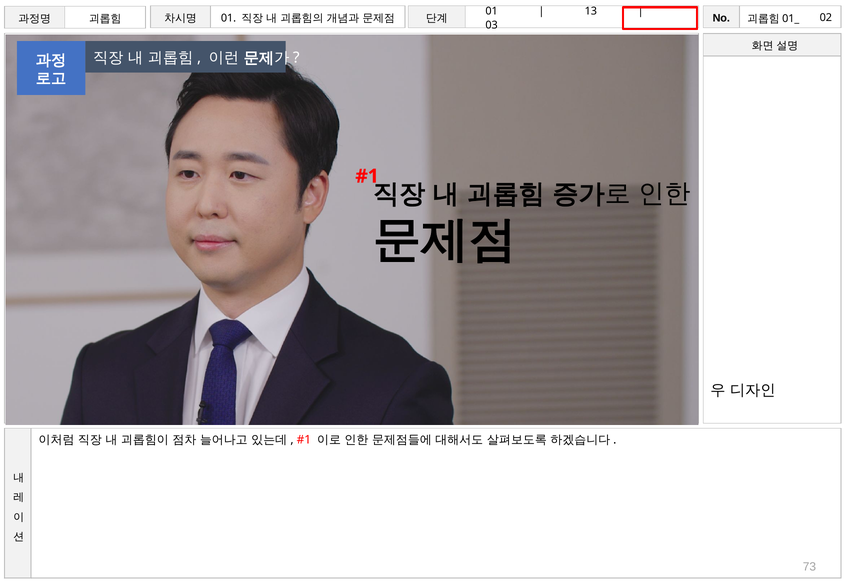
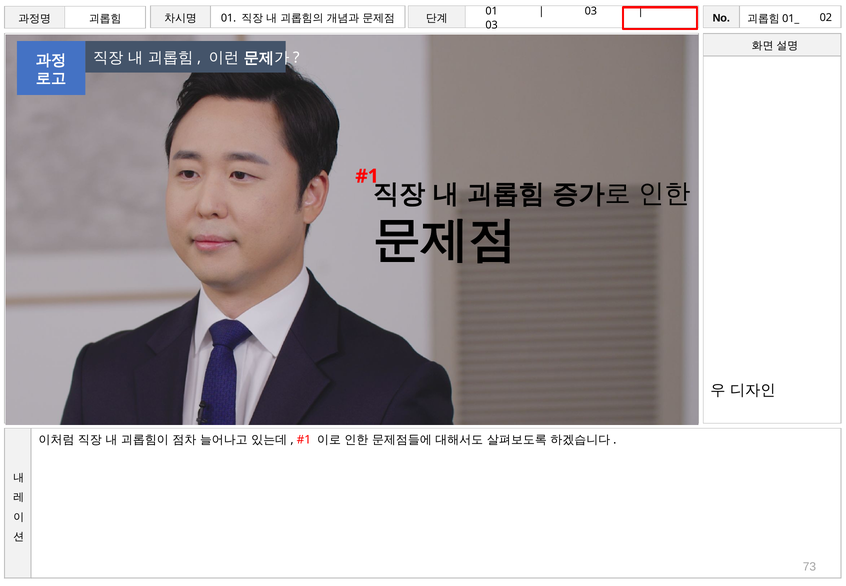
13: 13 -> 03 (591, 11)
